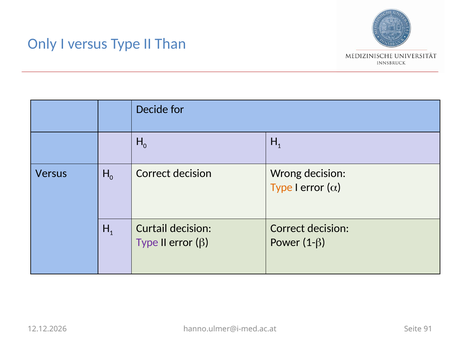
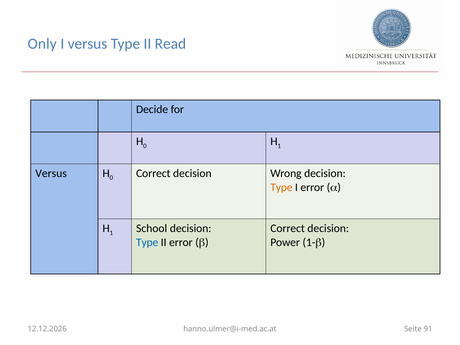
Than: Than -> Read (170, 44)
Curtail: Curtail -> School (152, 228)
Type colour: purple -> blue (147, 242)
